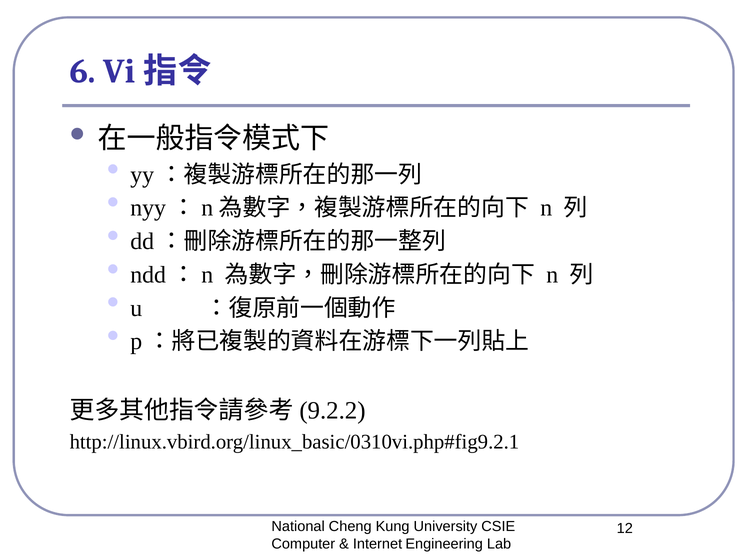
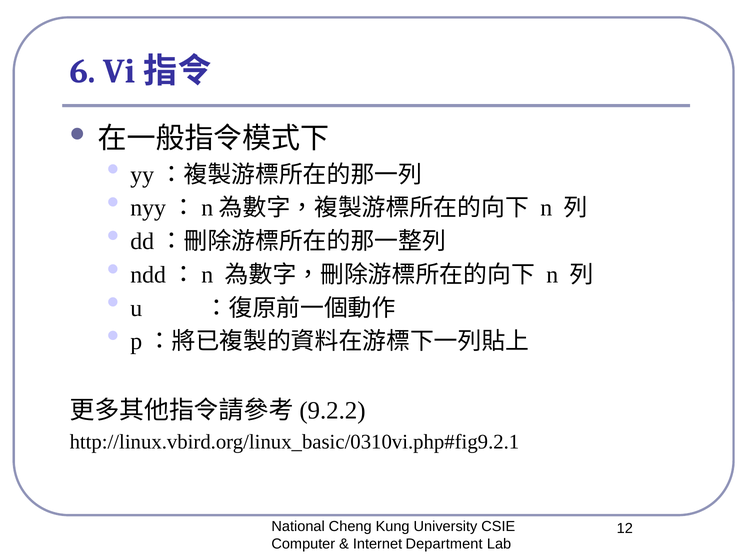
Engineering: Engineering -> Department (444, 544)
